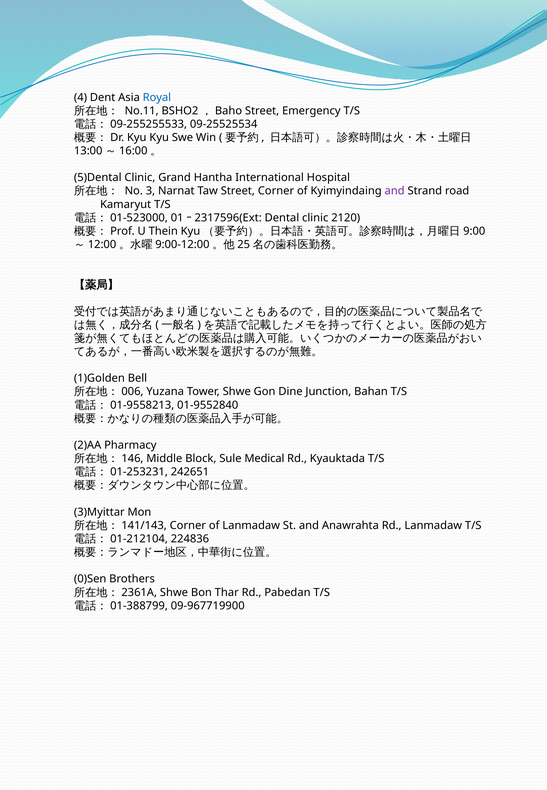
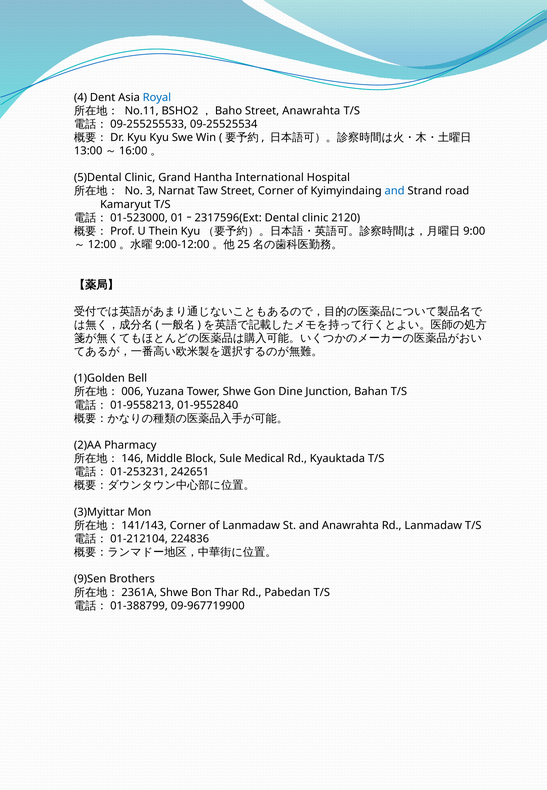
Street Emergency: Emergency -> Anawrahta (311, 111)
and colour: purple -> blue (395, 191)
0)Sen: 0)Sen -> 9)Sen (90, 579)
